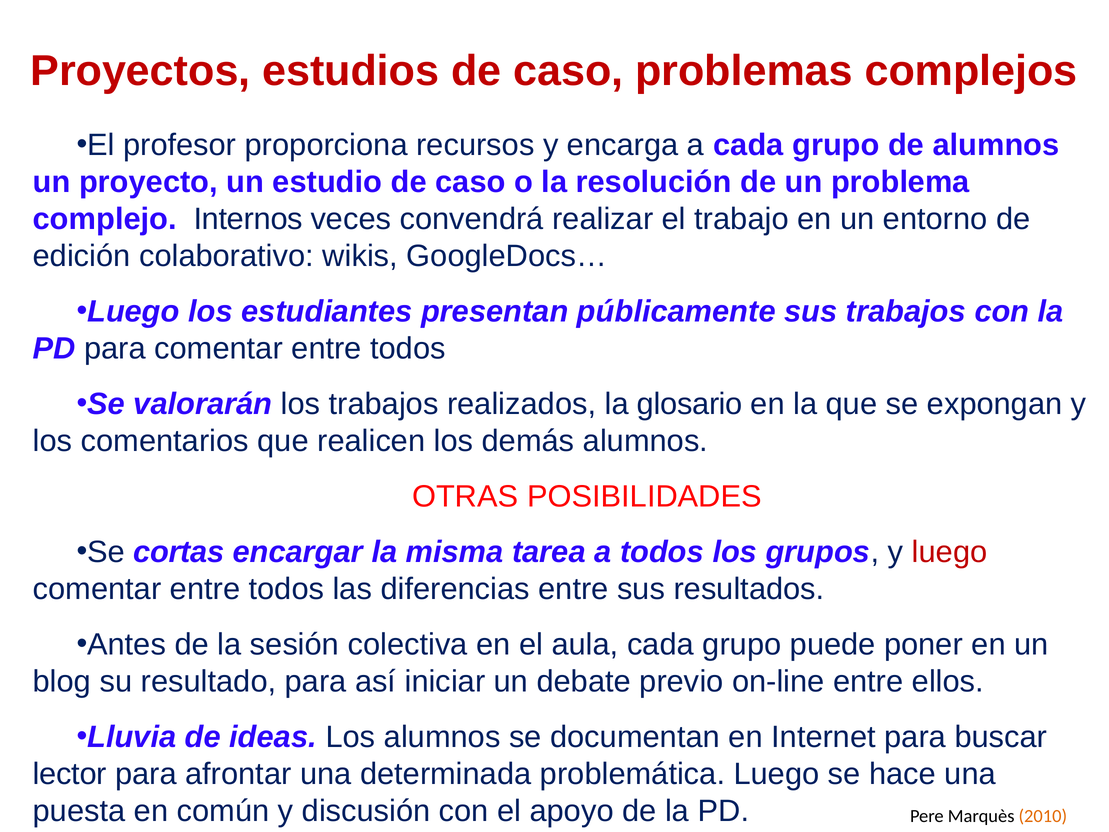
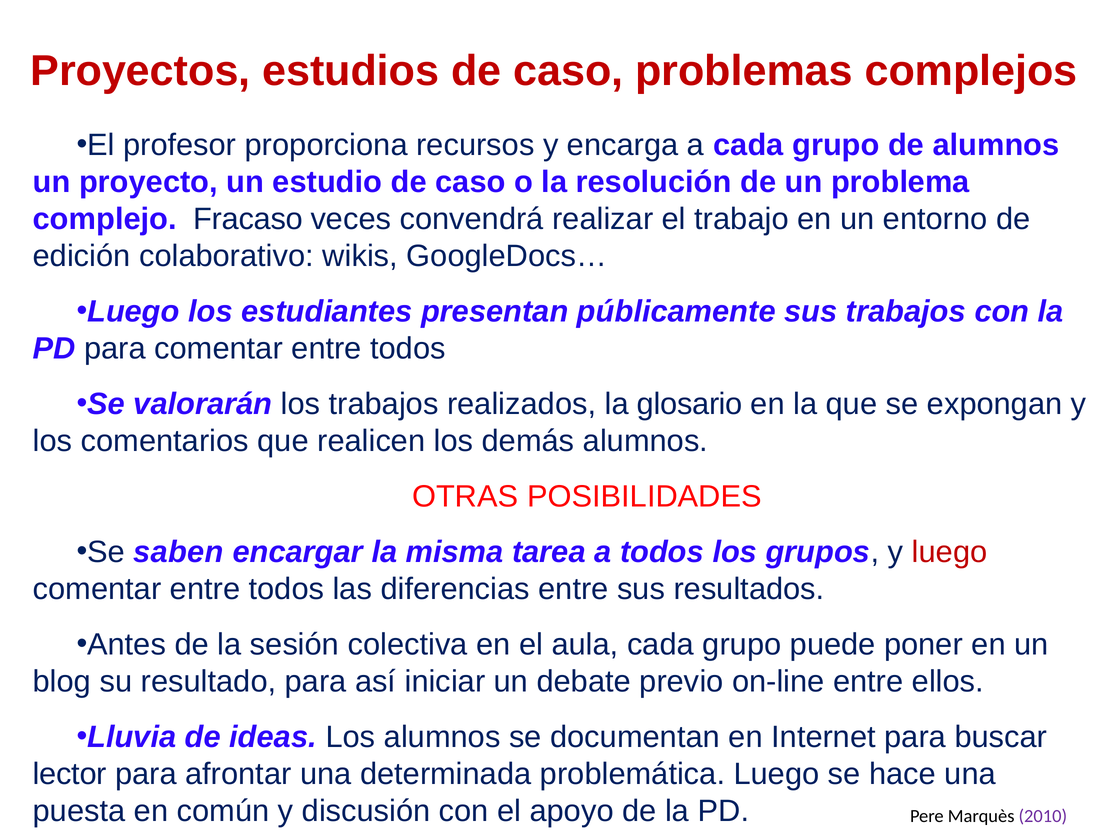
Internos: Internos -> Fracaso (248, 219)
cortas: cortas -> saben (179, 552)
2010 colour: orange -> purple (1043, 816)
